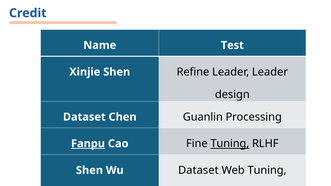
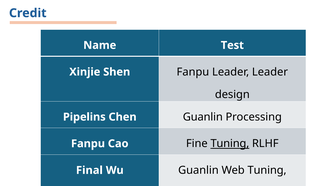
Shen Refine: Refine -> Fanpu (193, 72)
Dataset: Dataset -> Pipelins (84, 117)
Fanpu underline: present -> none (88, 144)
Shen: Shen -> Final (89, 170)
Wu Dataset: Dataset -> Guanlin (198, 170)
